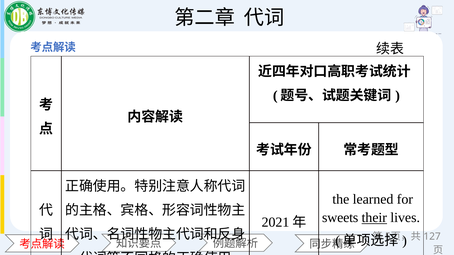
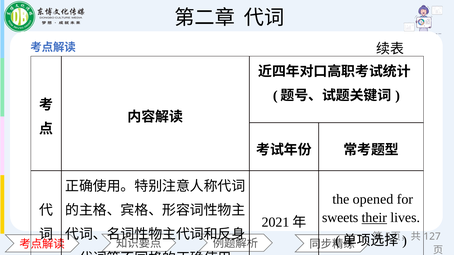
learned: learned -> opened (373, 199)
